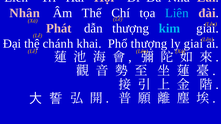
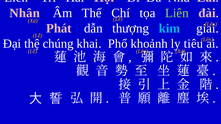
Liên colour: light blue -> light green (177, 13)
chánh: chánh -> chúng (58, 44)
Phổ thượng: thượng -> khoảnh (149, 44)
ly giai: giai -> tiêu (193, 44)
